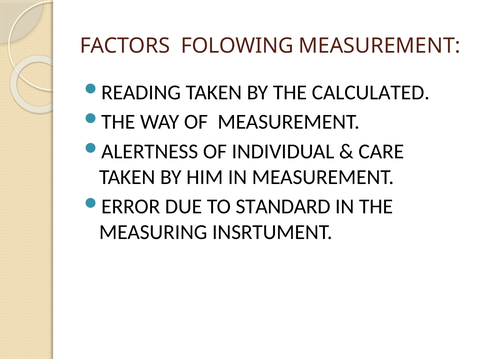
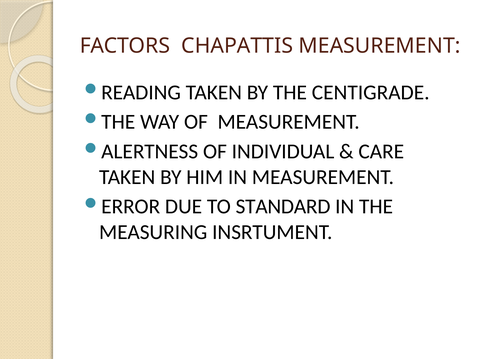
FOLOWING: FOLOWING -> CHAPATTIS (237, 46)
CALCULATED: CALCULATED -> CENTIGRADE (371, 92)
